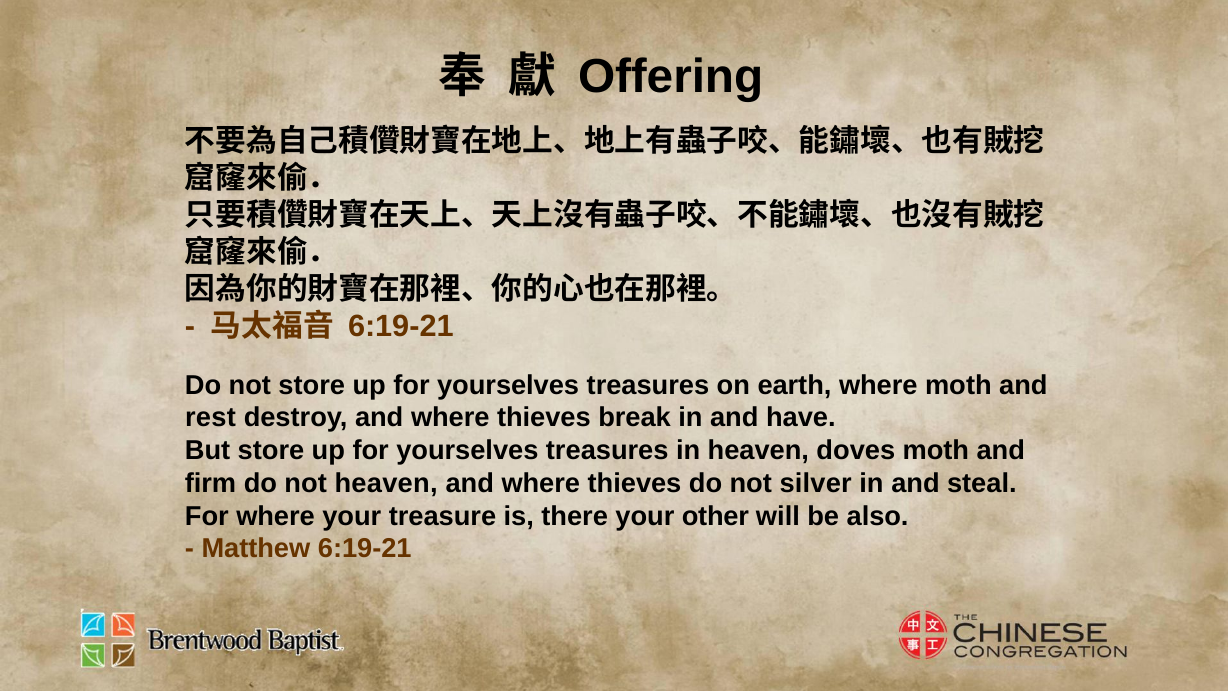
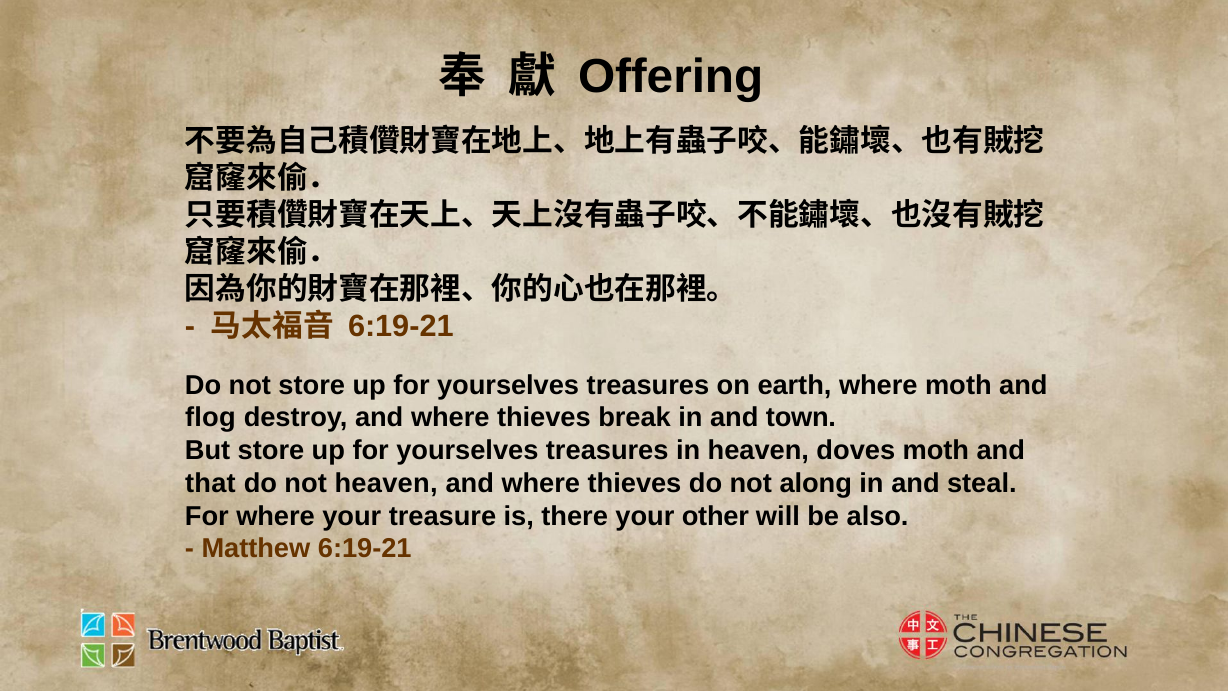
rest: rest -> flog (210, 418)
have: have -> town (801, 418)
firm: firm -> that (210, 483)
silver: silver -> along (816, 483)
